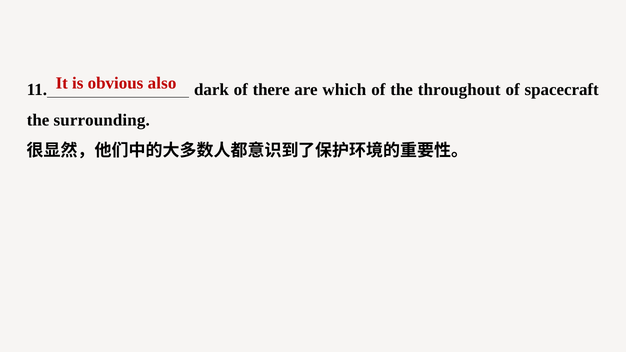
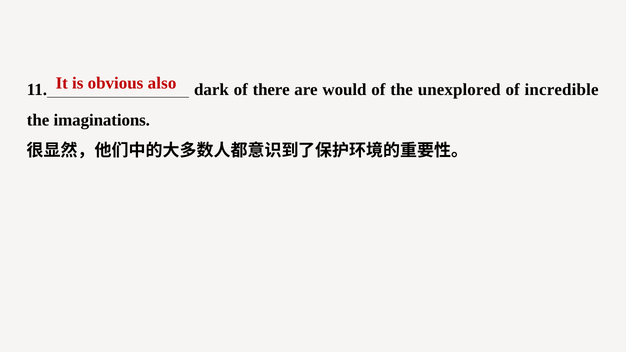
which: which -> would (344, 90)
throughout: throughout -> unexplored (459, 90)
spacecraft: spacecraft -> incredible (562, 90)
surrounding: surrounding -> imaginations (102, 120)
